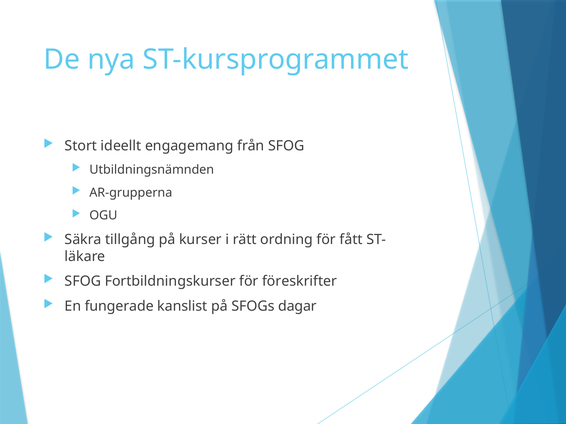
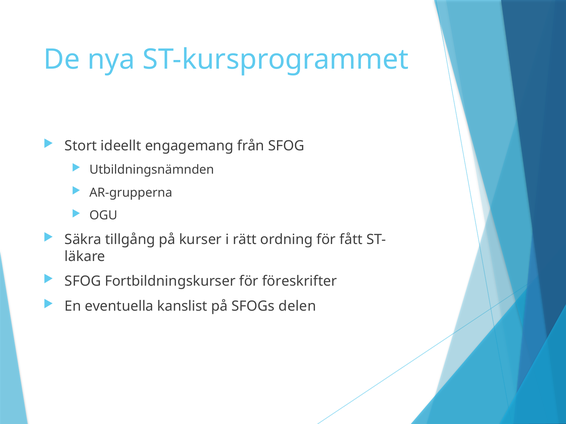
fungerade: fungerade -> eventuella (119, 306)
dagar: dagar -> delen (297, 306)
